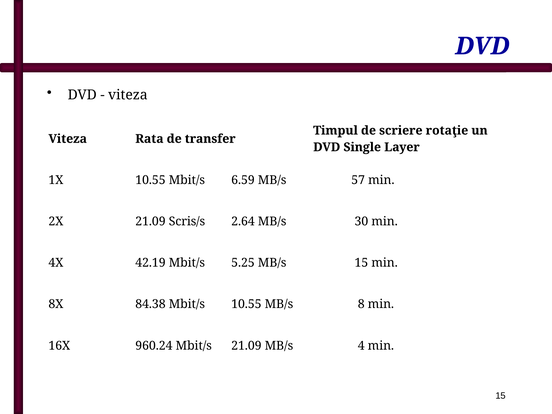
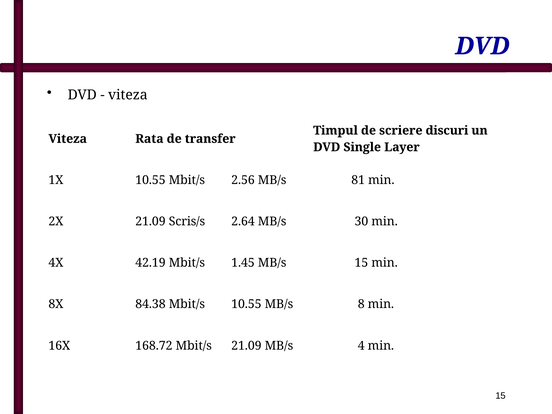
rotaţie: rotaţie -> discuri (447, 130)
6.59: 6.59 -> 2.56 (243, 180)
57: 57 -> 81 (358, 180)
5.25: 5.25 -> 1.45 (243, 263)
960.24: 960.24 -> 168.72 (154, 346)
